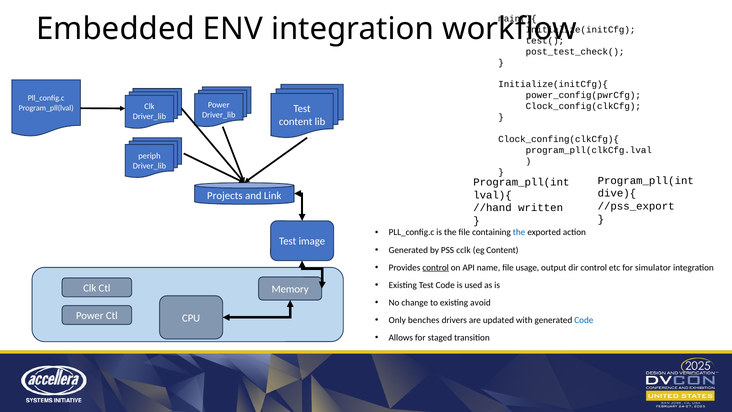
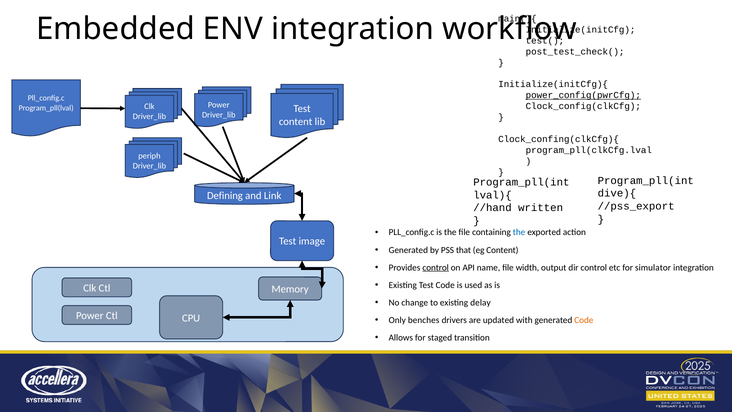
power_config(pwrCfg underline: none -> present (583, 95)
Projects: Projects -> Defining (225, 195)
cclk: cclk -> that (464, 250)
usage: usage -> width (527, 267)
avoid: avoid -> delay (481, 302)
Code colour: blue -> orange (584, 320)
